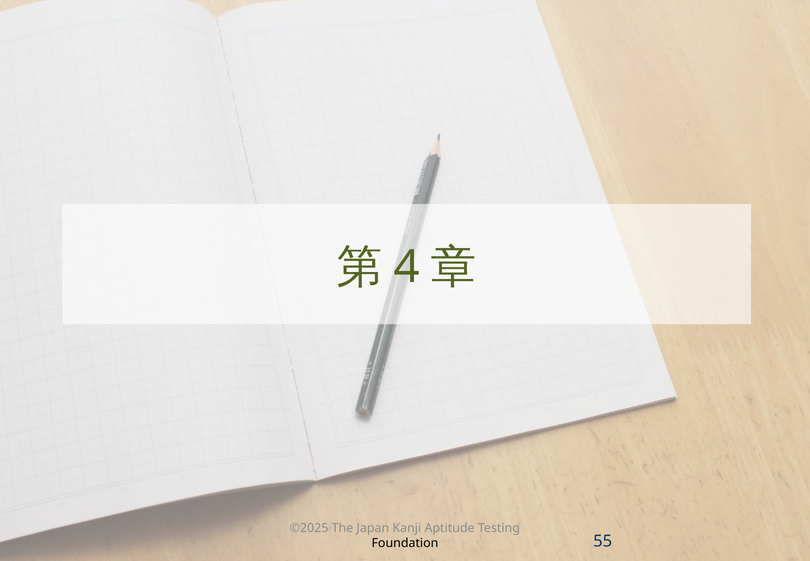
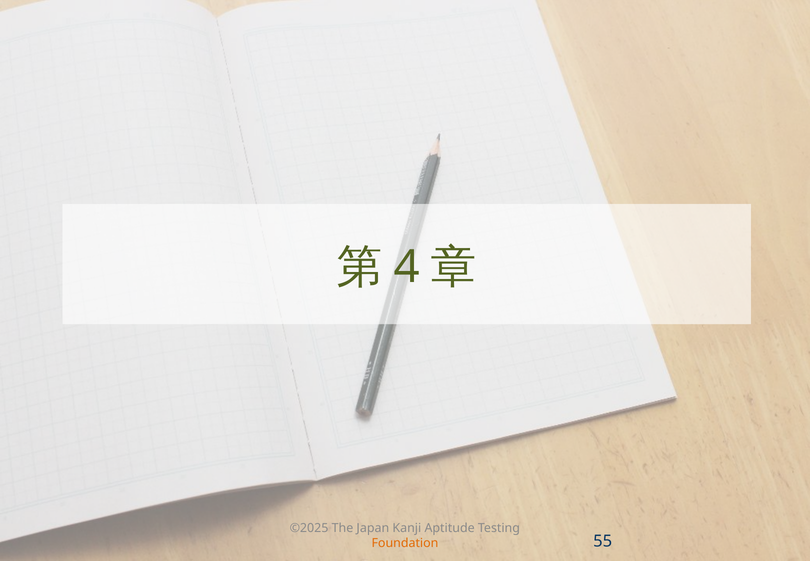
Foundation colour: black -> orange (405, 543)
